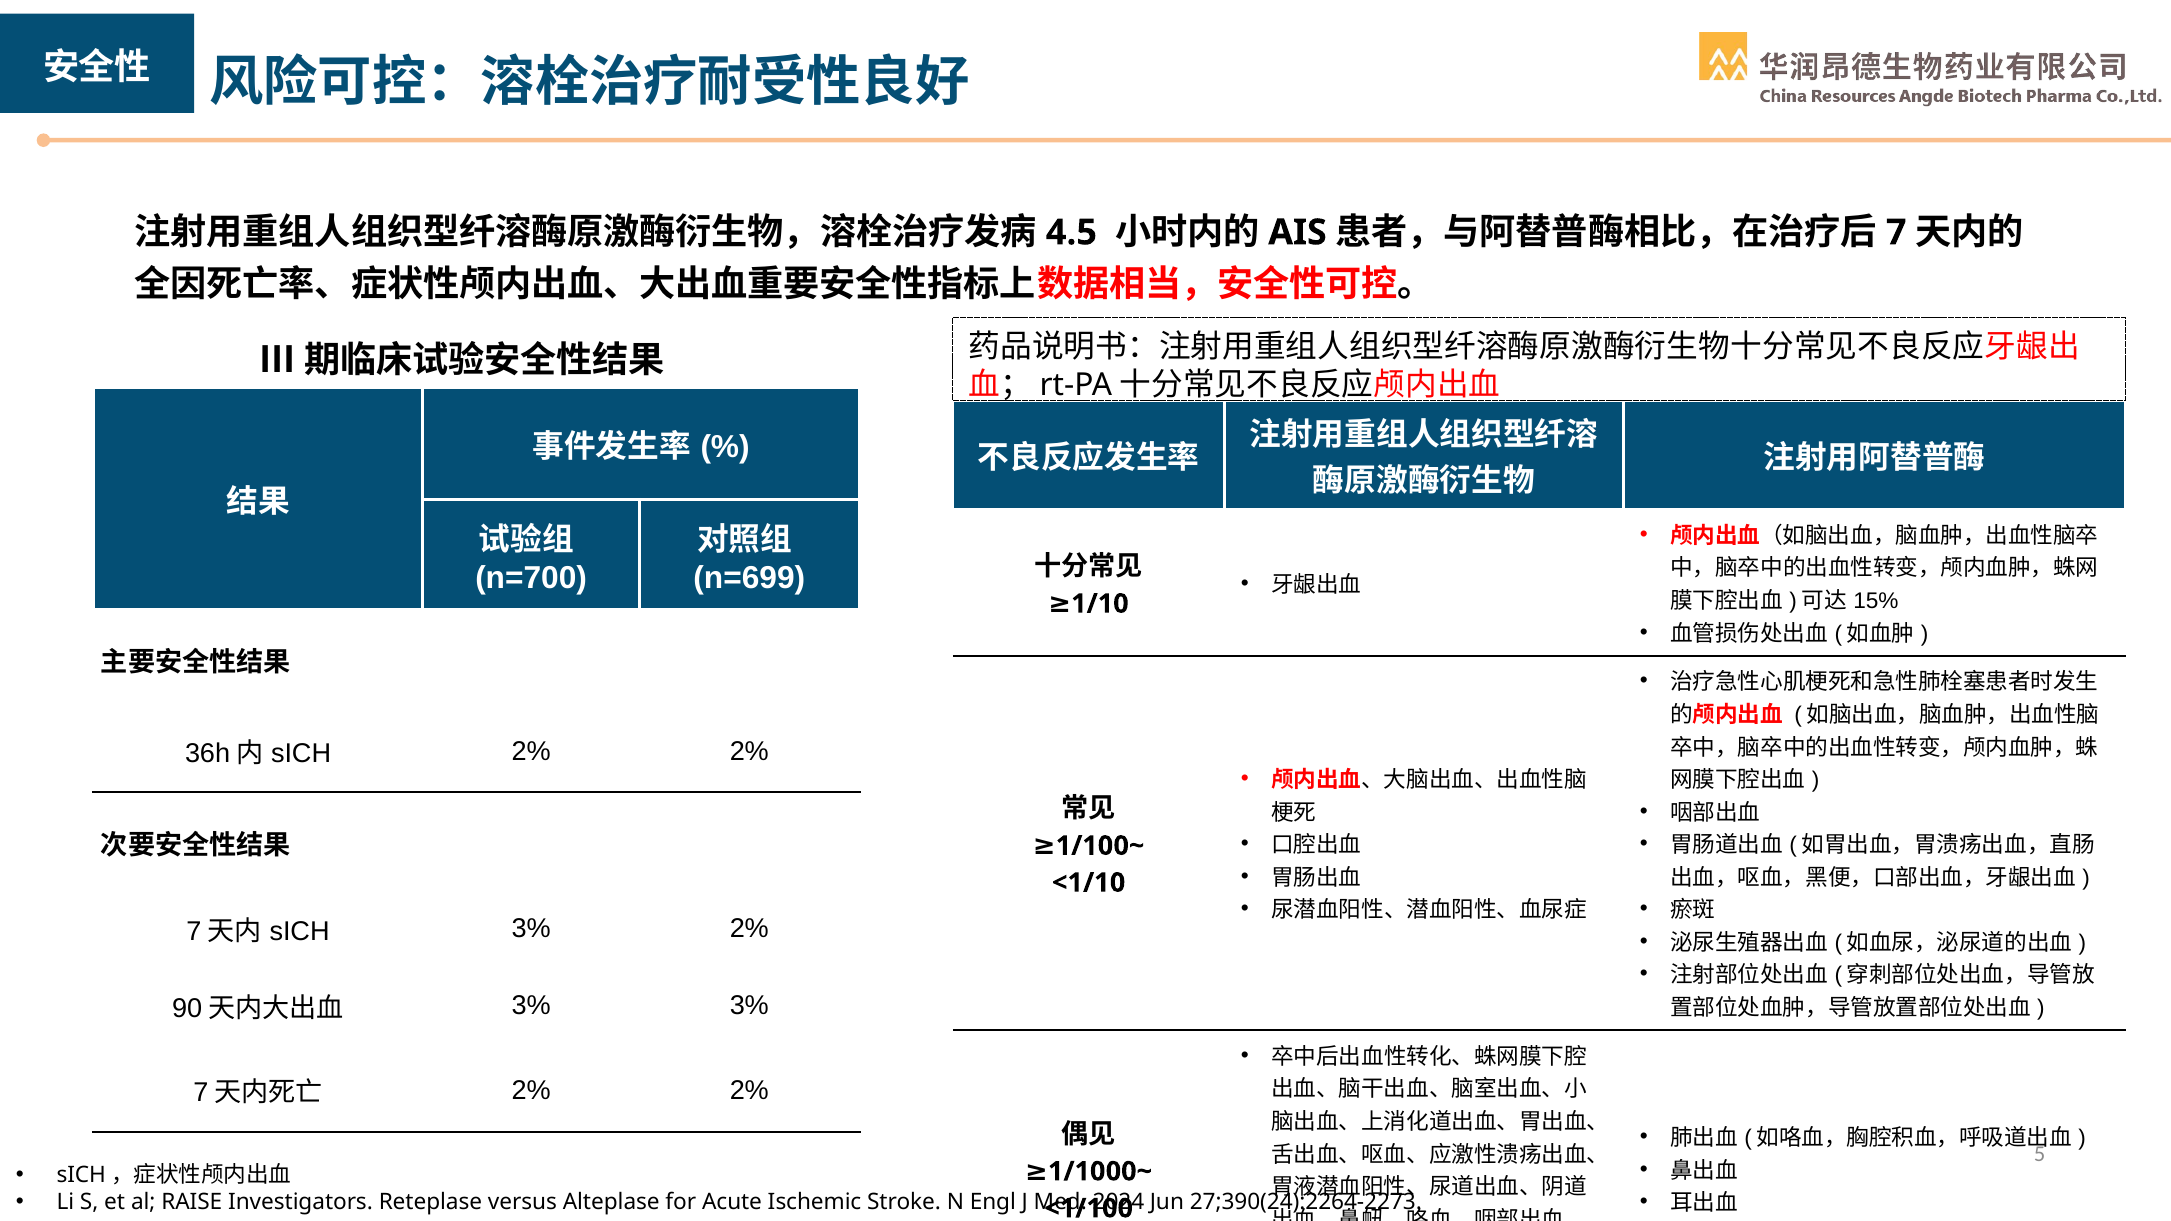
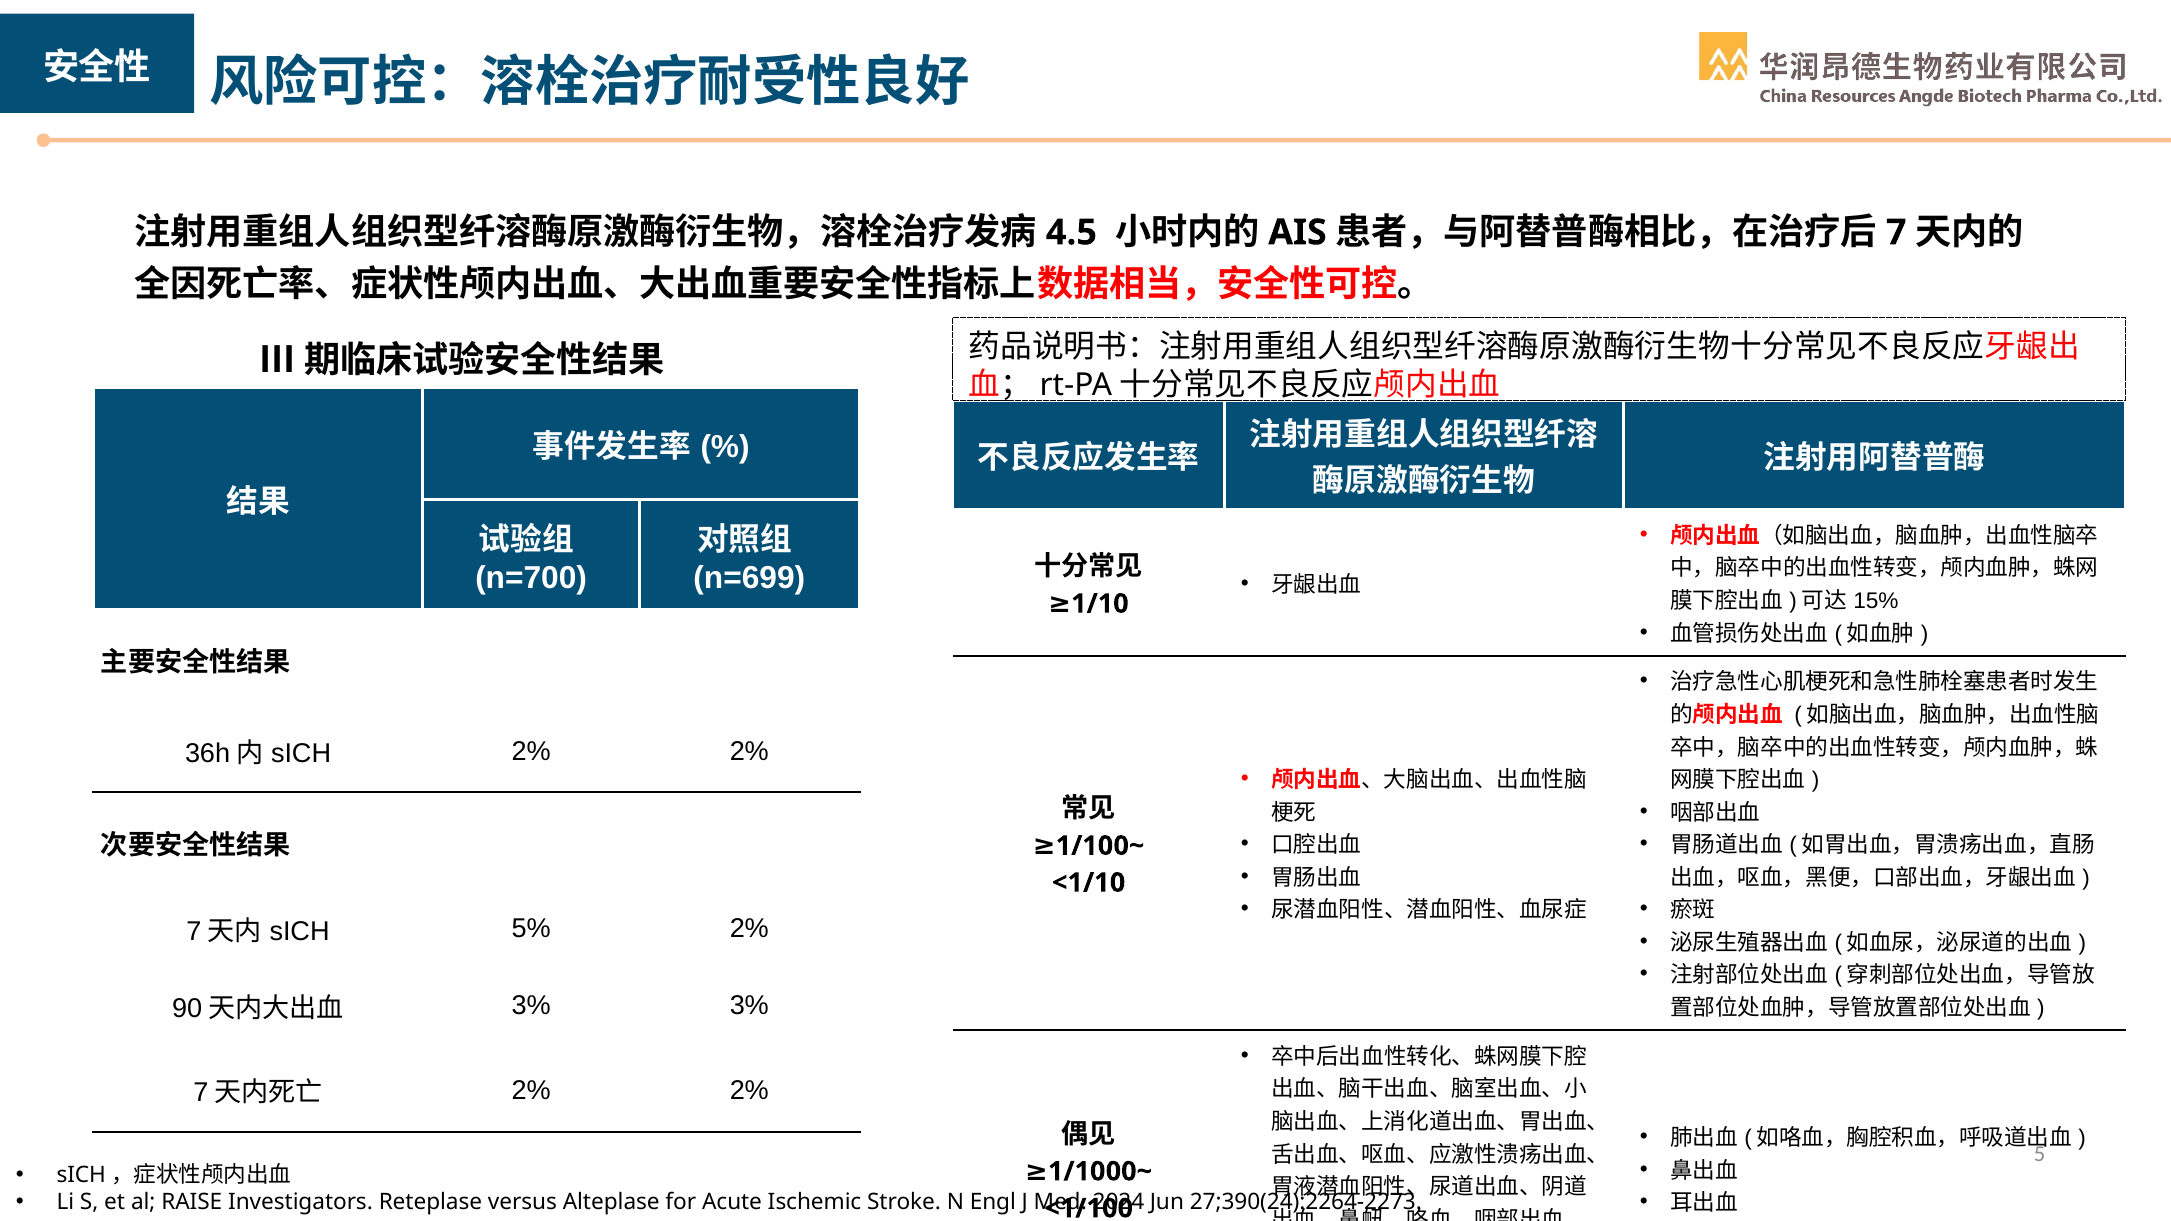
3%: 3% -> 5% (531, 929)
